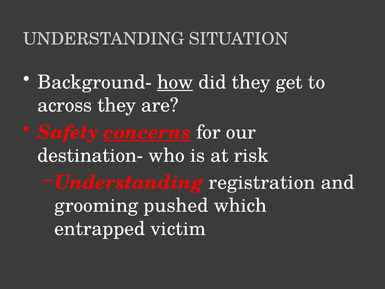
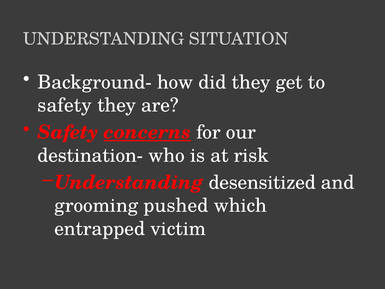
how underline: present -> none (175, 82)
across: across -> safety (65, 105)
registration: registration -> desensitized (262, 182)
